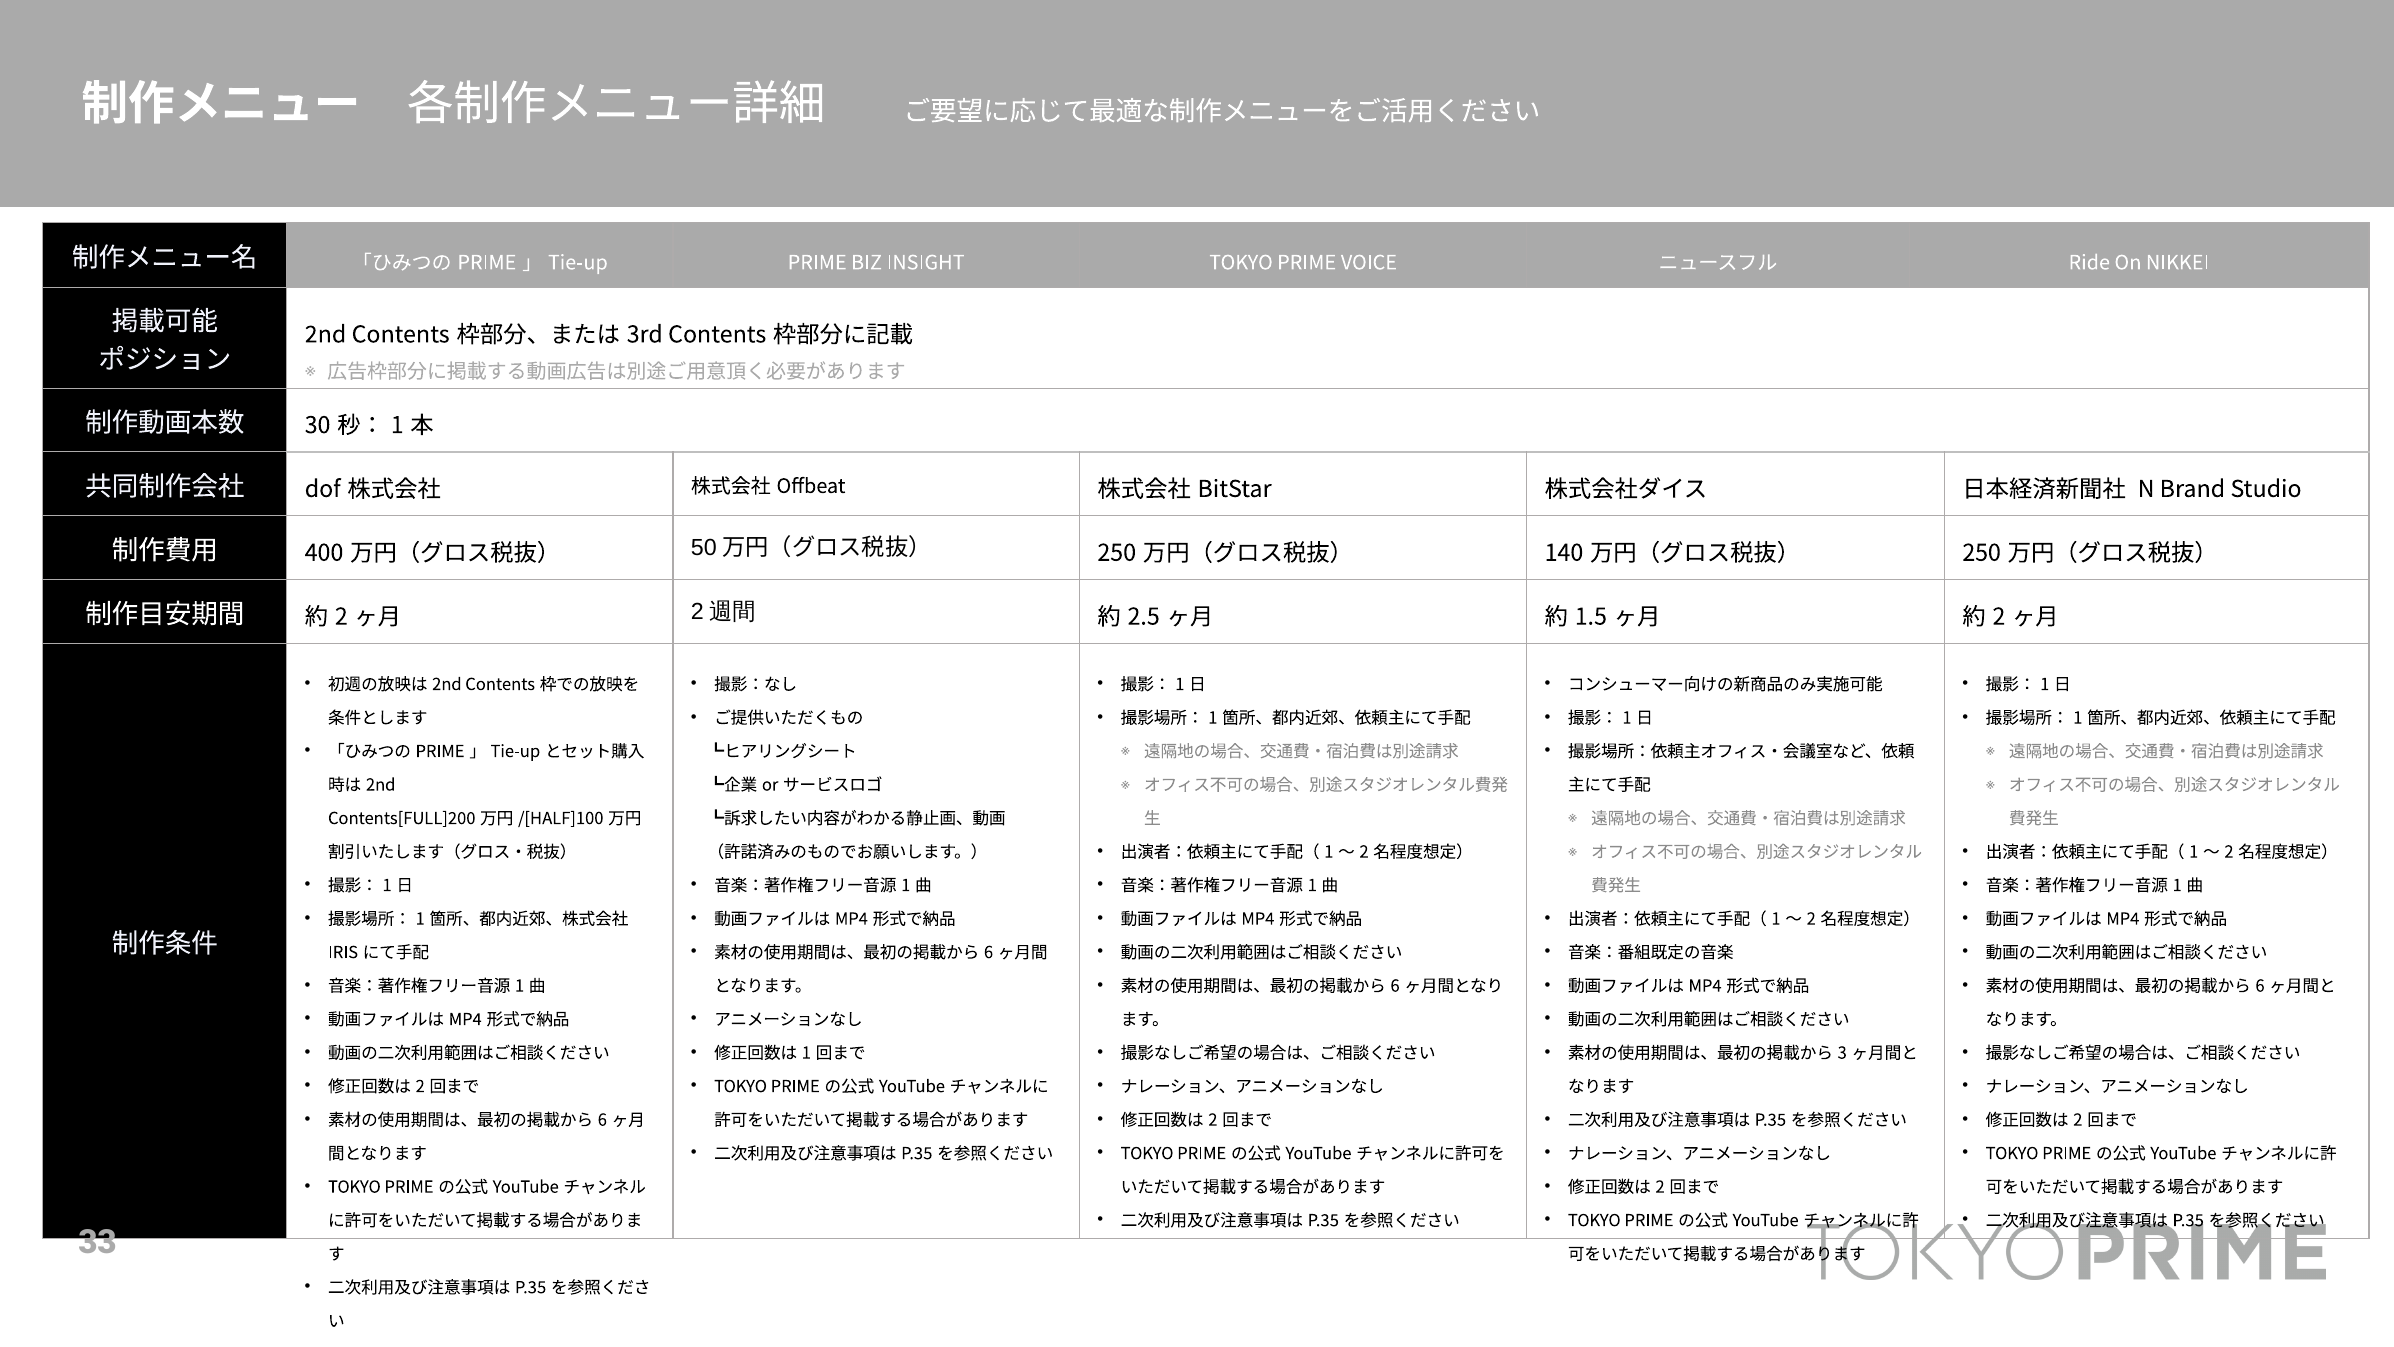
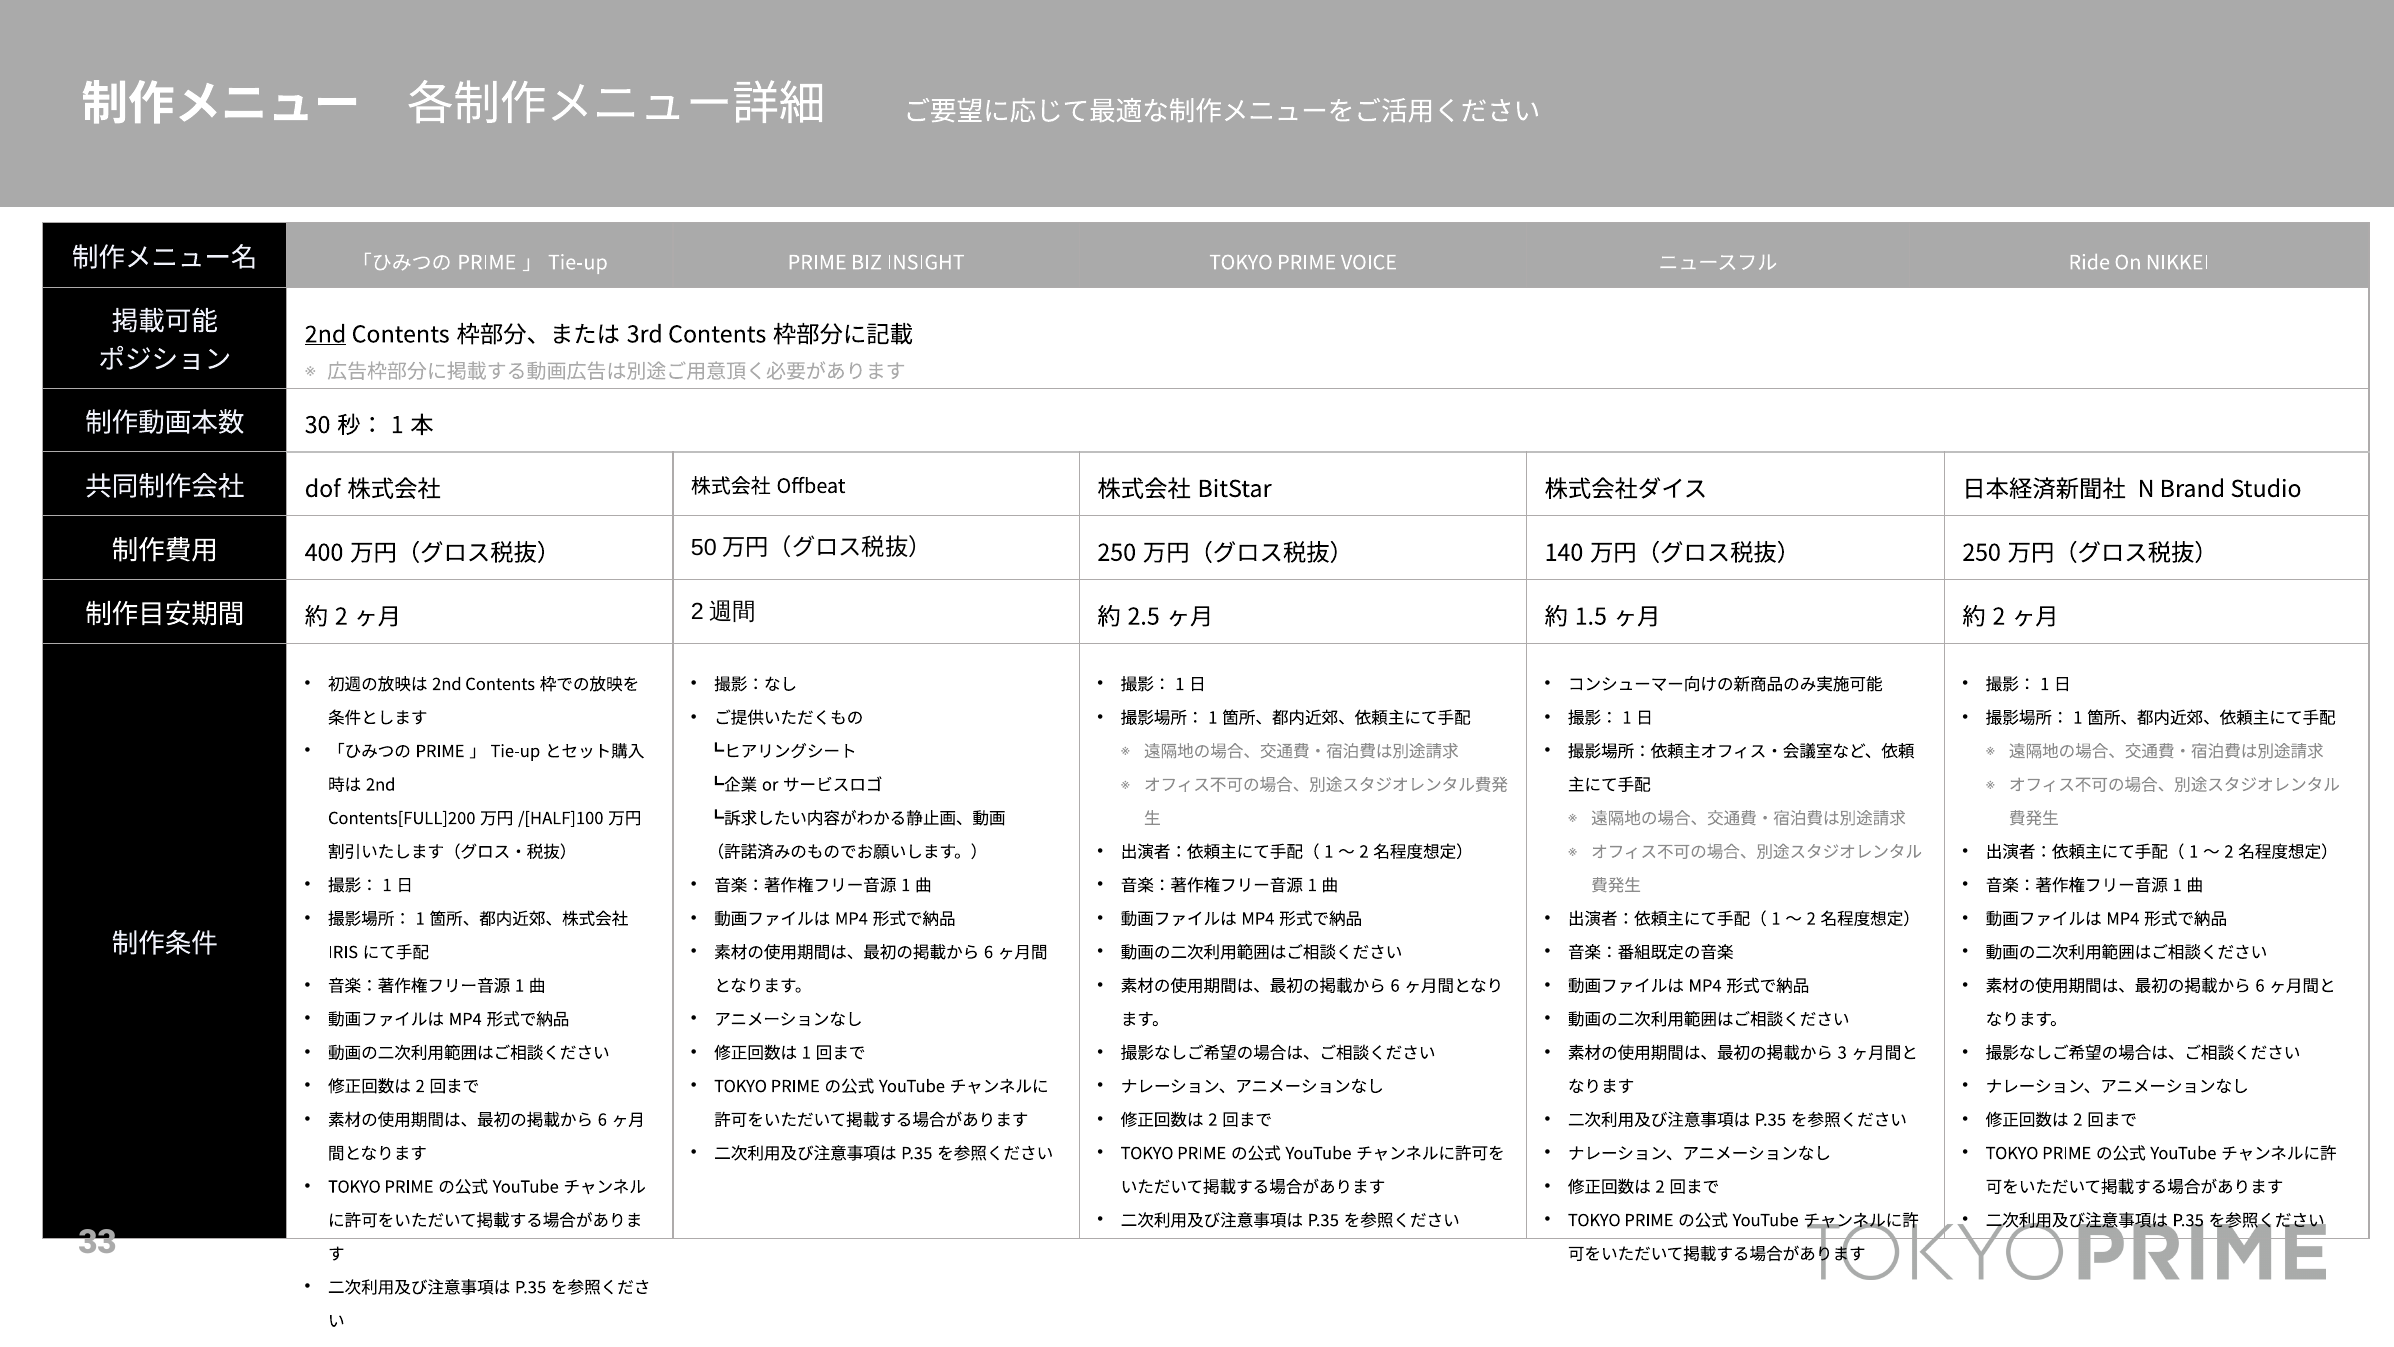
2nd underline: none -> present (326, 335)
